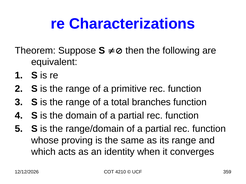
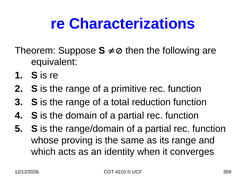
branches: branches -> reduction (151, 102)
